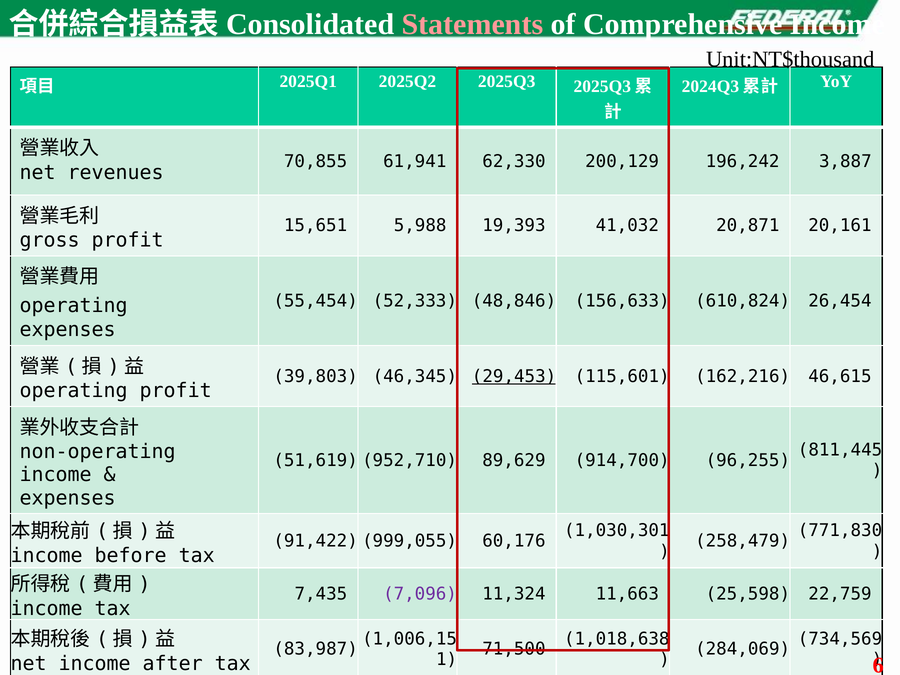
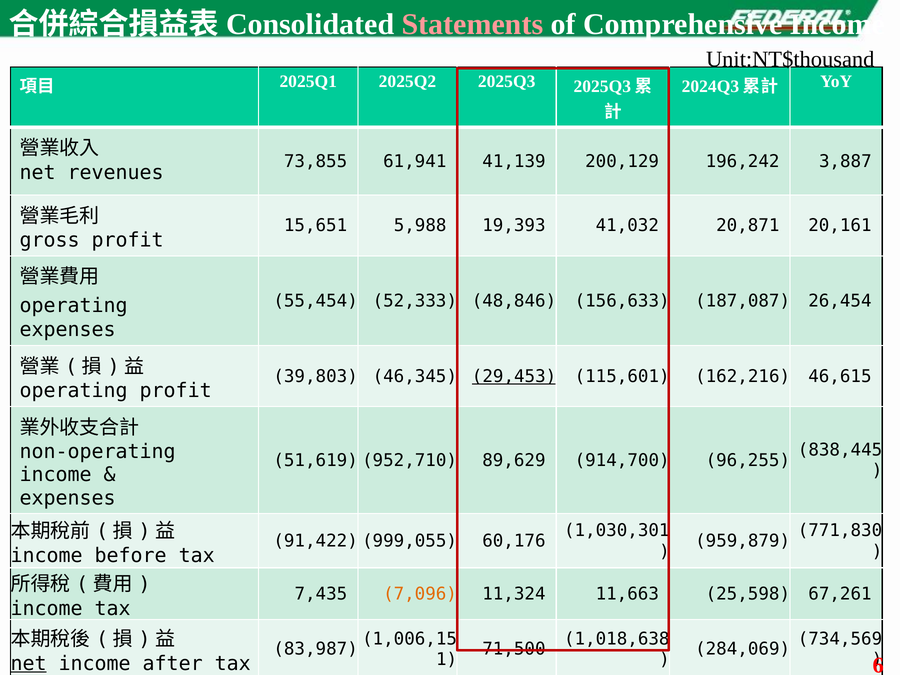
70,855: 70,855 -> 73,855 (316, 161)
62,330: 62,330 -> 41,139 (514, 161)
610,824: 610,824 -> 187,087 (743, 301)
811,445: 811,445 -> 838,445 (840, 450)
258,479: 258,479 -> 959,879 (743, 541)
7,096 colour: purple -> orange (420, 594)
22,759: 22,759 -> 67,261 (840, 594)
net underline: none -> present (29, 664)
